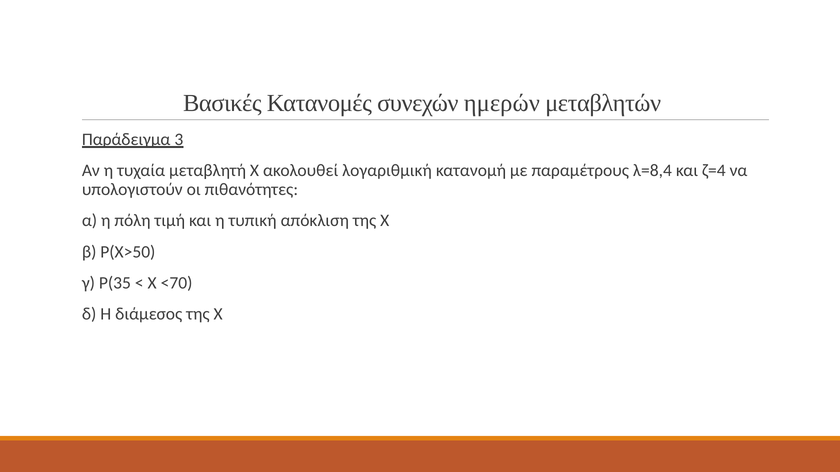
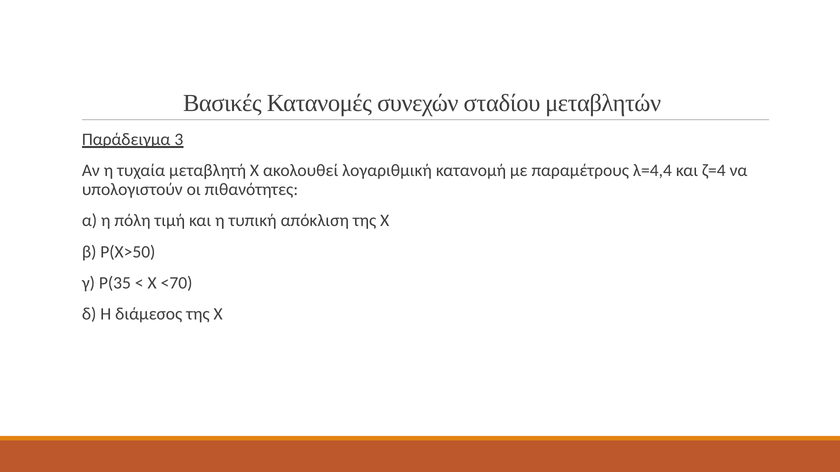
ημερών: ημερών -> σταδίου (502, 103)
λ=8,4: λ=8,4 -> λ=4,4 (652, 171)
